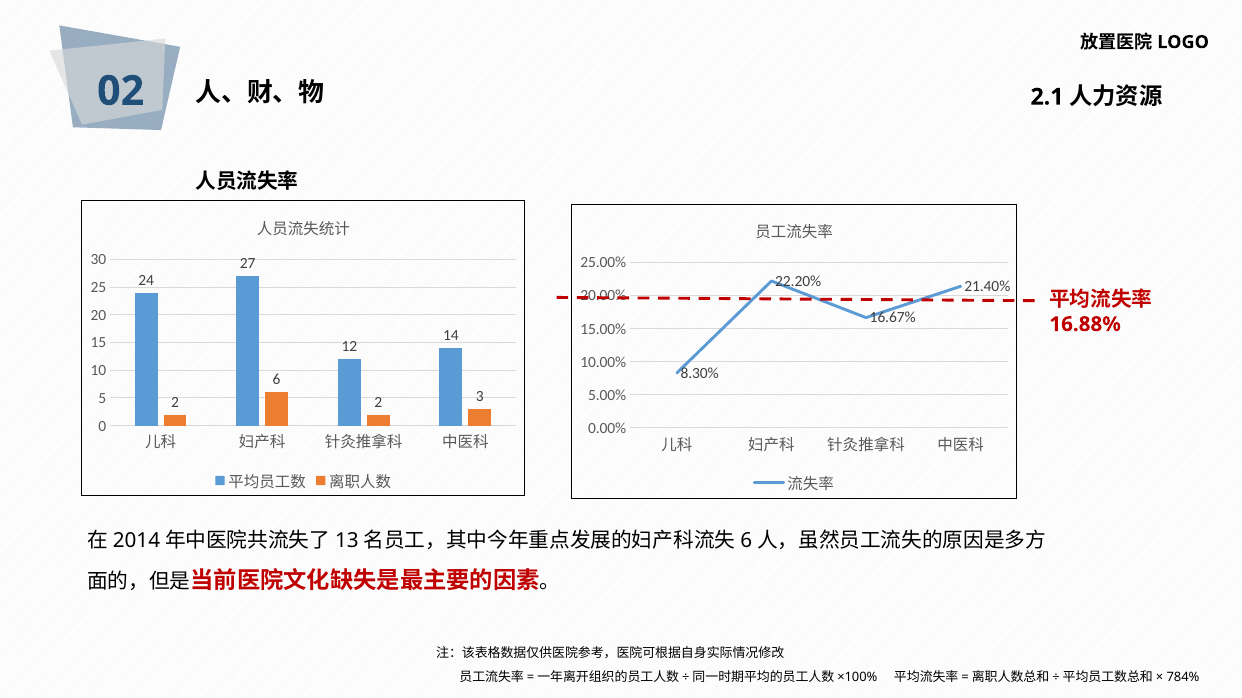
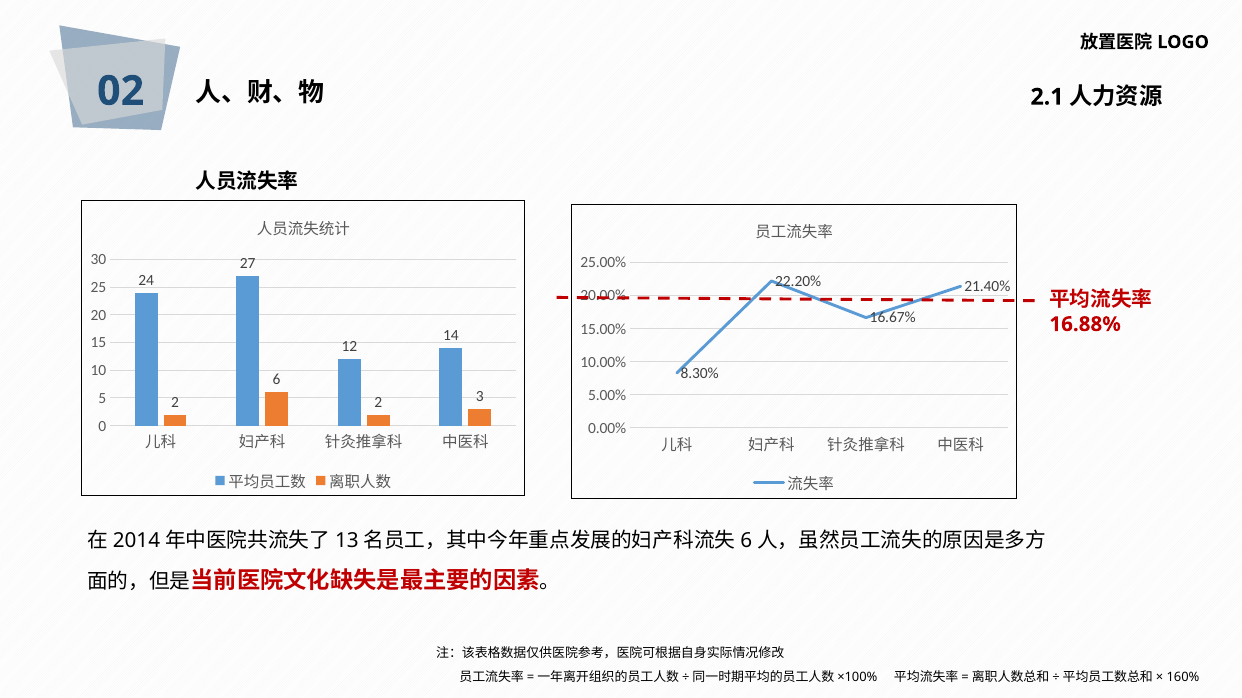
784%: 784% -> 160% (1183, 678)
